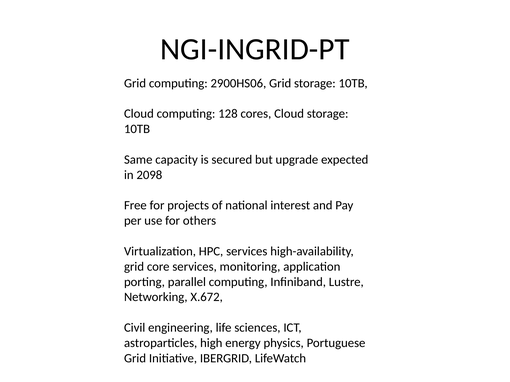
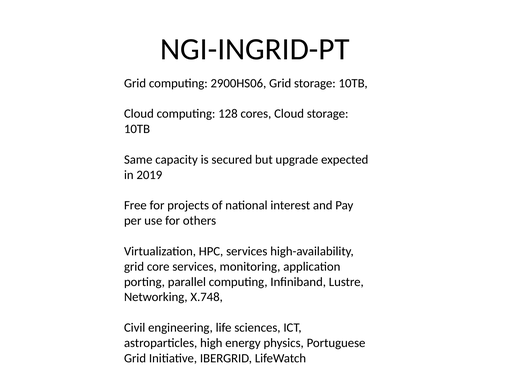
2098: 2098 -> 2019 (149, 175)
X.672: X.672 -> X.748 (207, 297)
